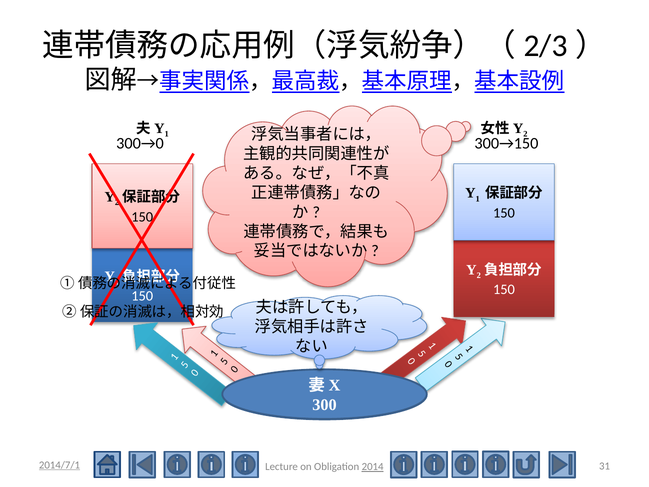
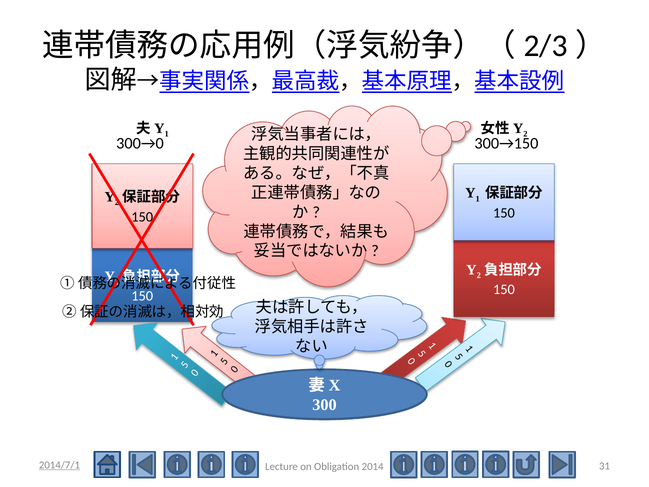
2014 underline: present -> none (373, 467)
